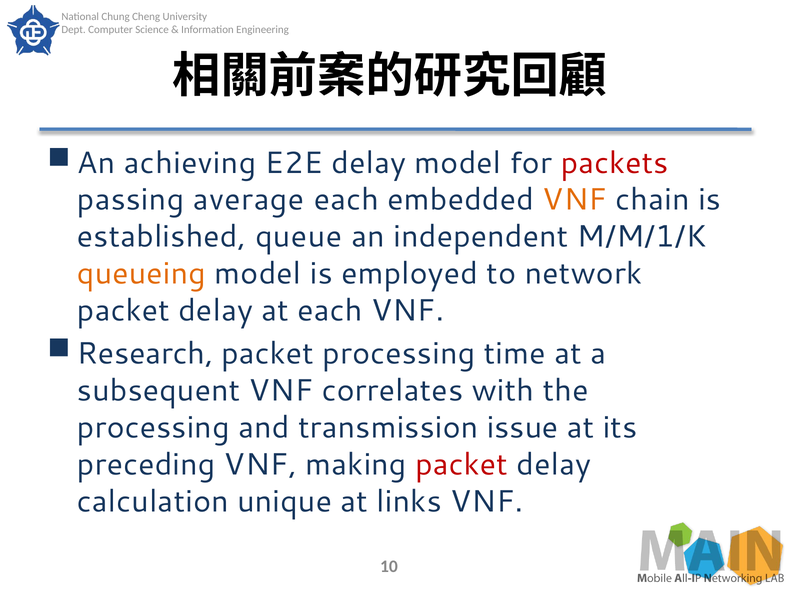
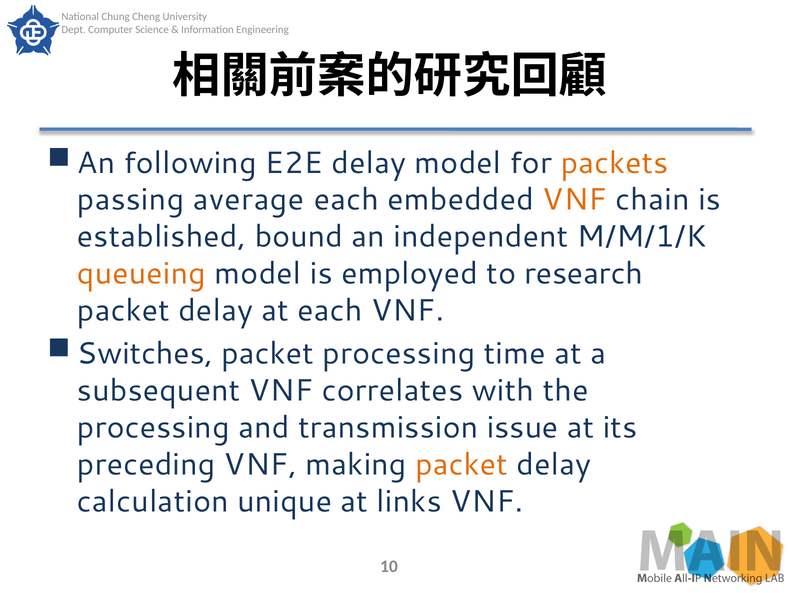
achieving: achieving -> following (190, 163)
packets colour: red -> orange (615, 163)
queue: queue -> bound (299, 237)
network: network -> research (584, 274)
Research: Research -> Switches (145, 354)
packet colour: red -> orange (462, 465)
